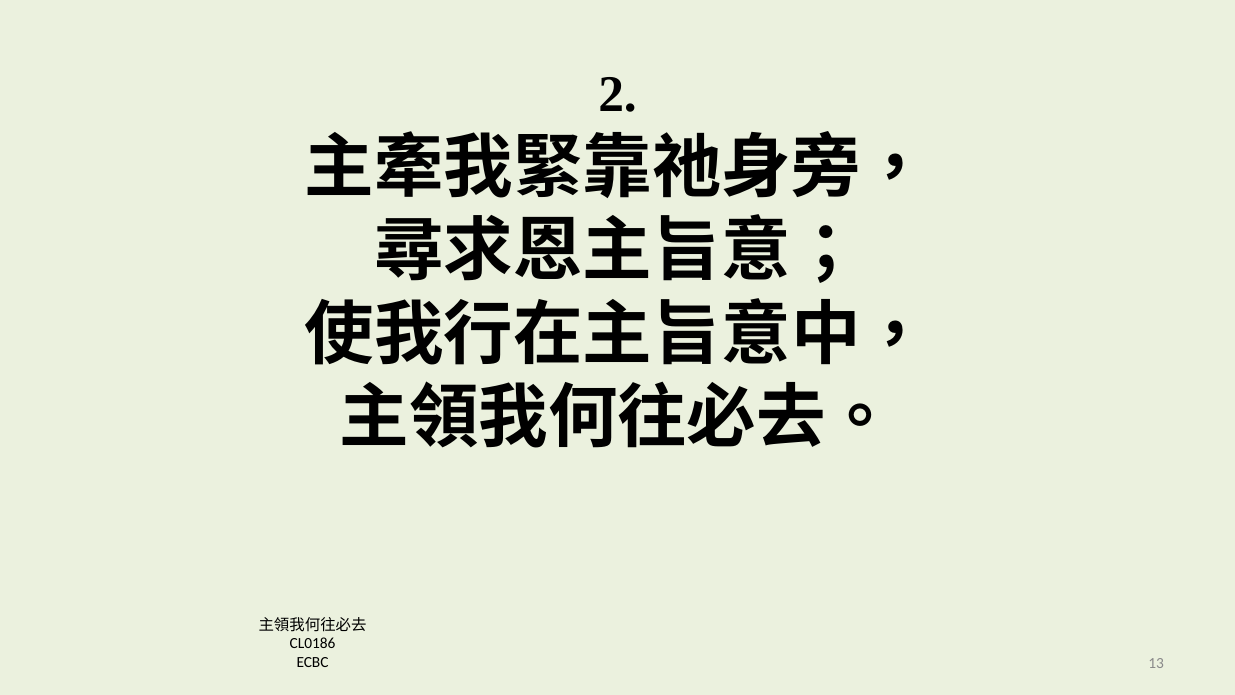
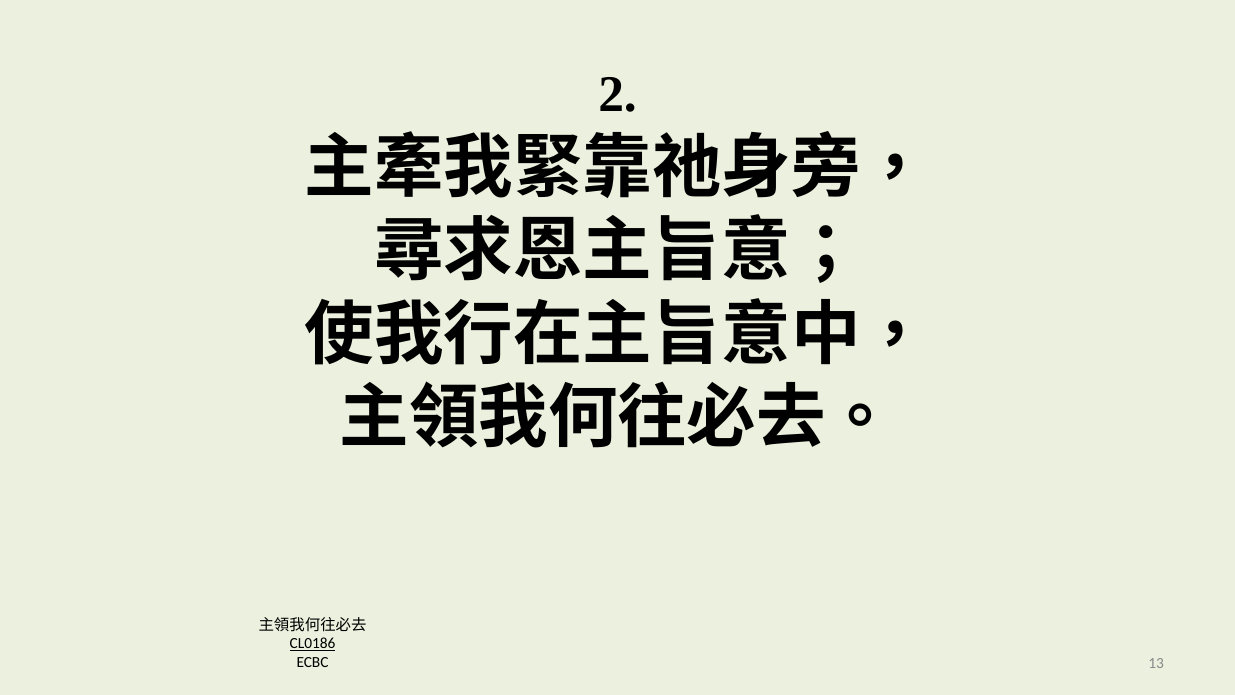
CL0186 underline: none -> present (313, 643)
